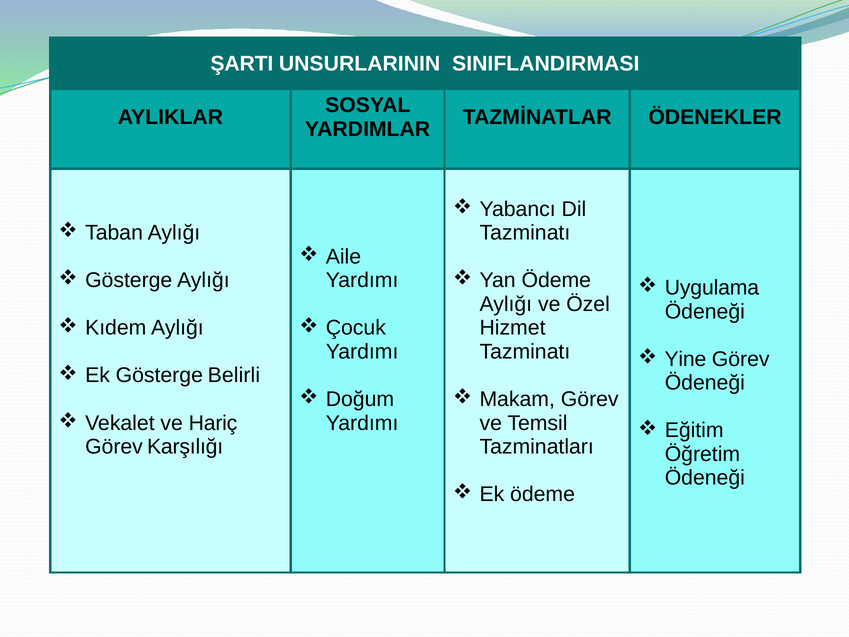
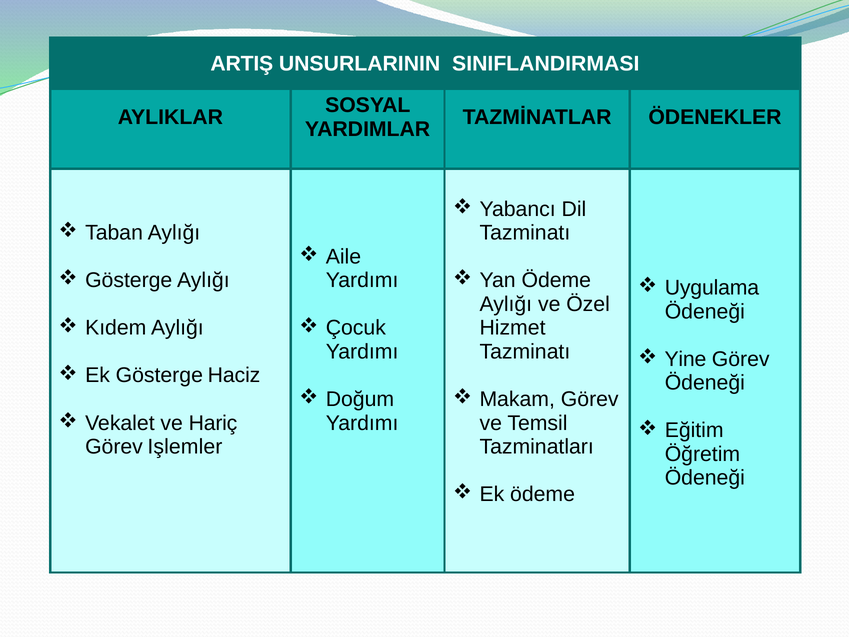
ŞARTI: ŞARTI -> ARTIŞ (242, 64)
Belirli: Belirli -> Haciz (234, 375)
Karşılığı: Karşılığı -> Işlemler (185, 447)
